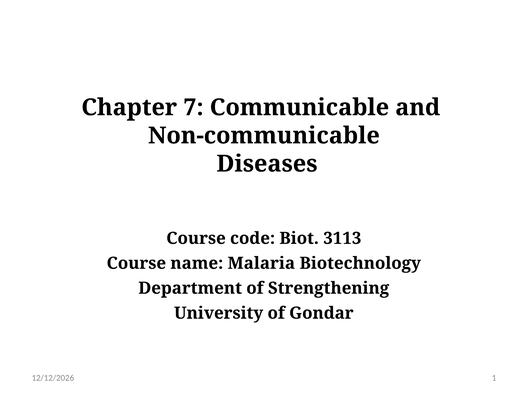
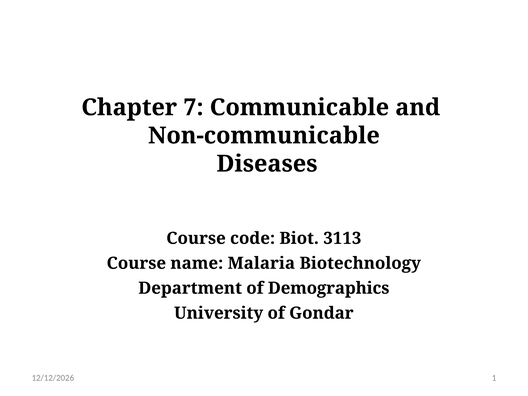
Strengthening: Strengthening -> Demographics (329, 288)
